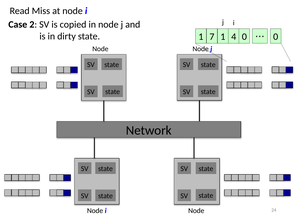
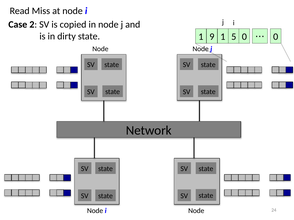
7: 7 -> 9 (212, 37)
4: 4 -> 5 (234, 37)
